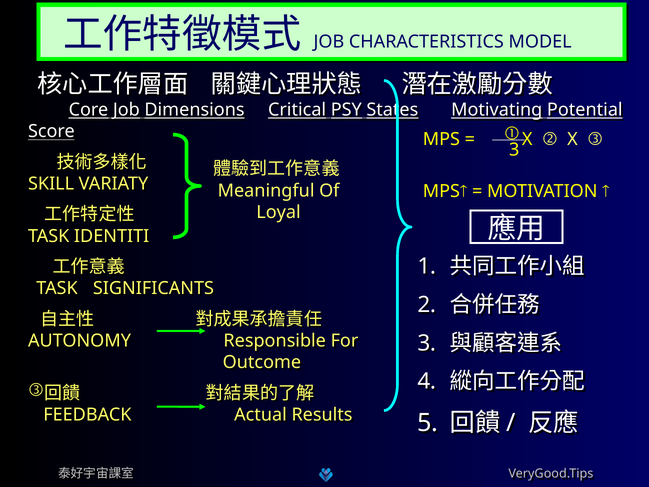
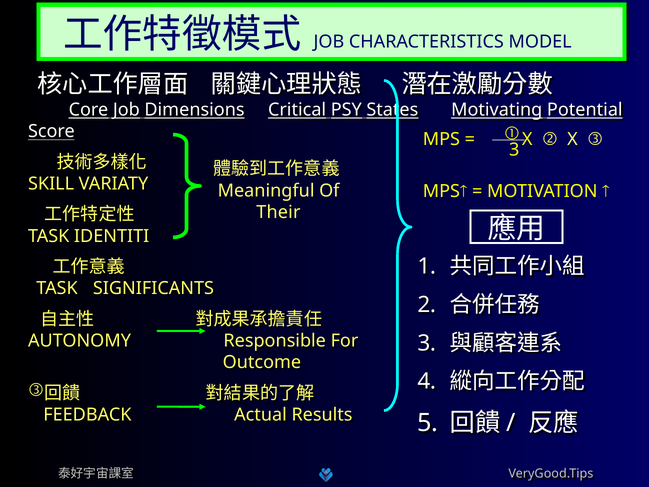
Loyal: Loyal -> Their (278, 212)
